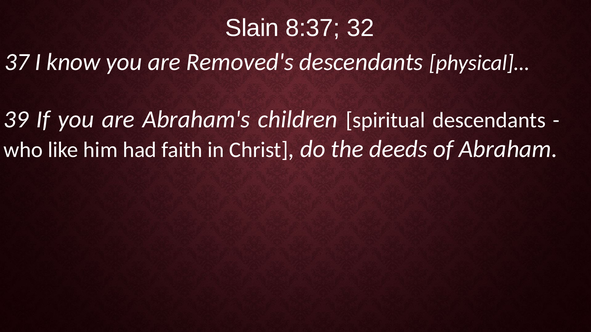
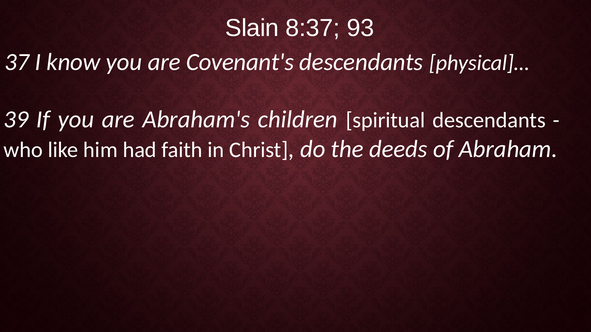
32: 32 -> 93 (361, 28)
Removed's: Removed's -> Covenant's (240, 62)
